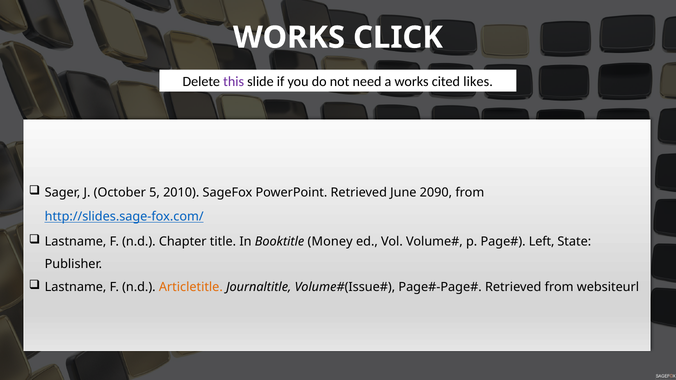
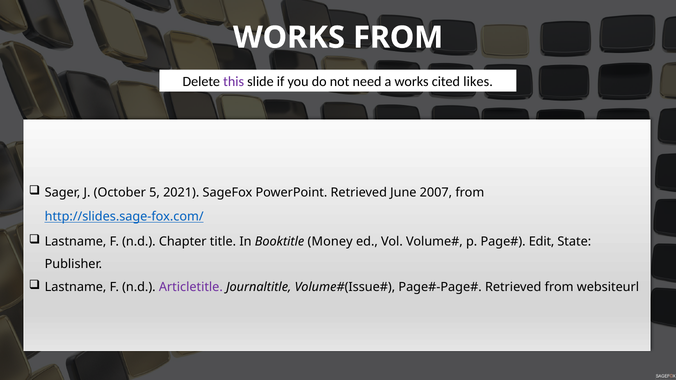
WORKS CLICK: CLICK -> FROM (398, 38)
2010: 2010 -> 2021 (181, 193)
2090: 2090 -> 2007 (436, 193)
Left: Left -> Edit (542, 242)
Articletitle colour: orange -> purple (191, 287)
